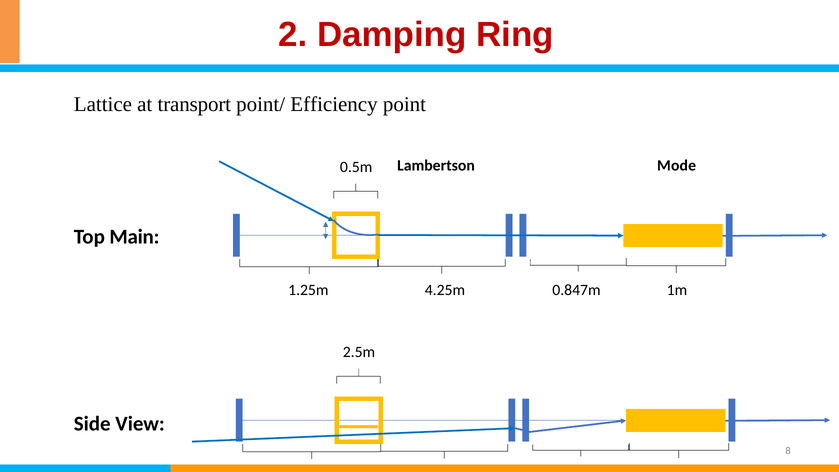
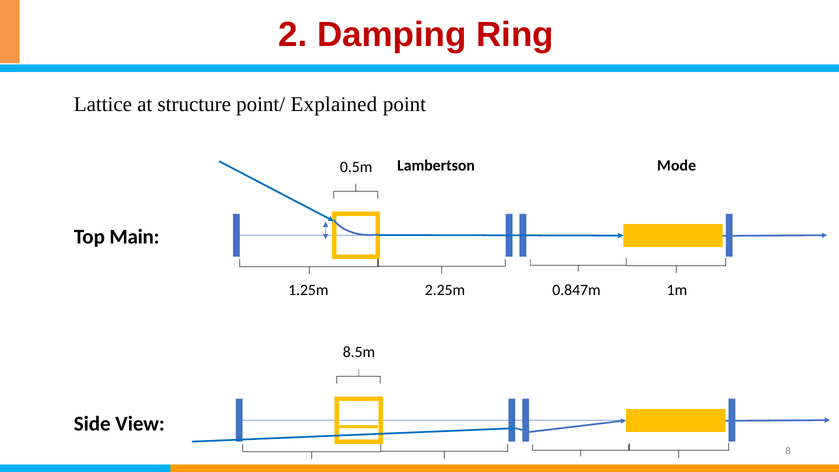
transport: transport -> structure (194, 104)
Efficiency: Efficiency -> Explained (334, 104)
4.25m: 4.25m -> 2.25m (445, 290)
2.5m: 2.5m -> 8.5m (359, 352)
